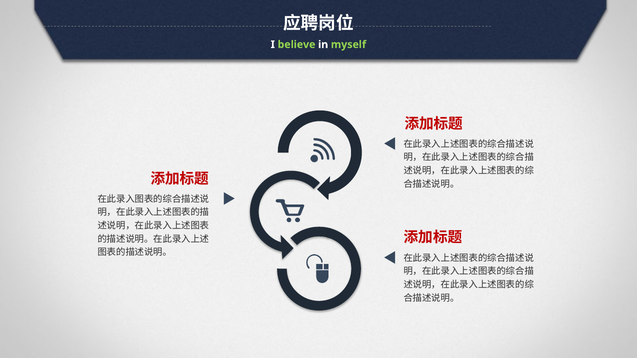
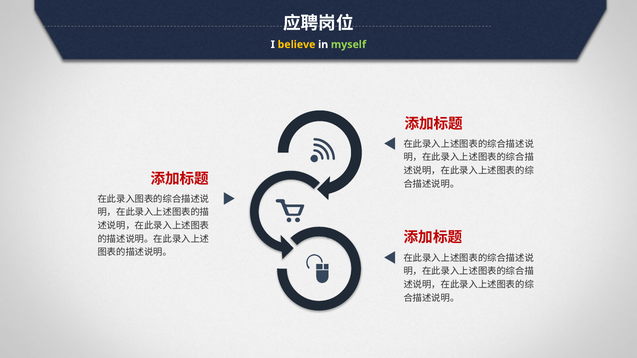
believe colour: light green -> yellow (297, 45)
